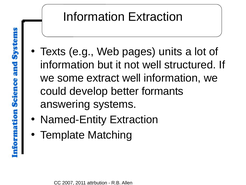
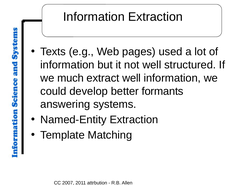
units: units -> used (171, 52)
some: some -> much (70, 78)
